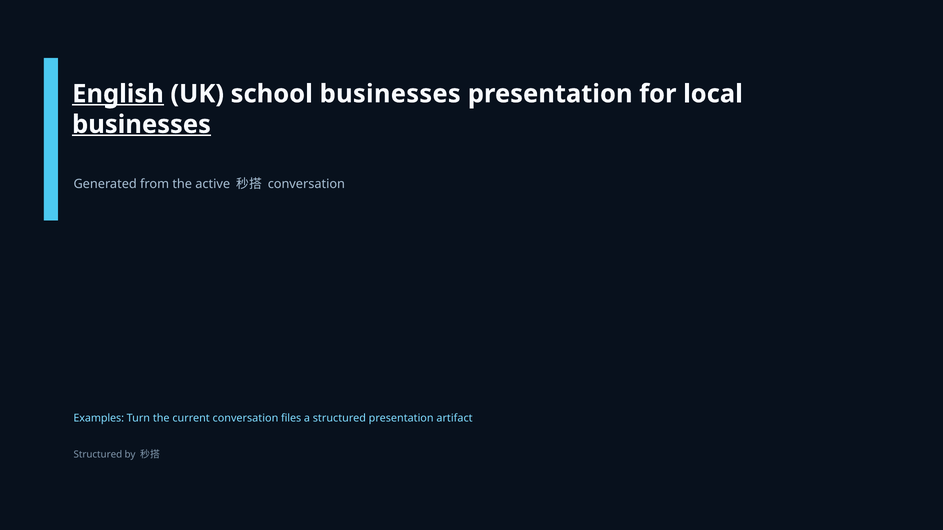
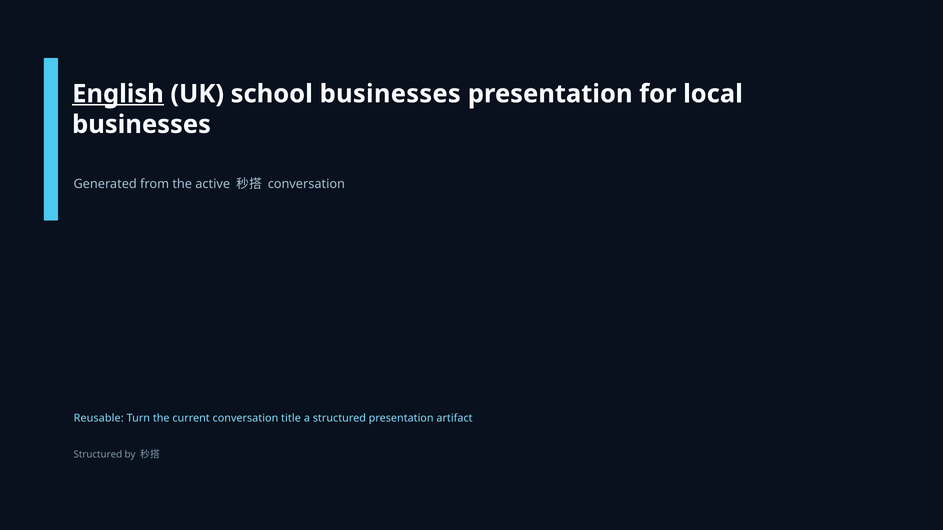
businesses underline: present -> none (142, 125)
Examples: Examples -> Reusable (99, 419)
files: files -> title (291, 419)
